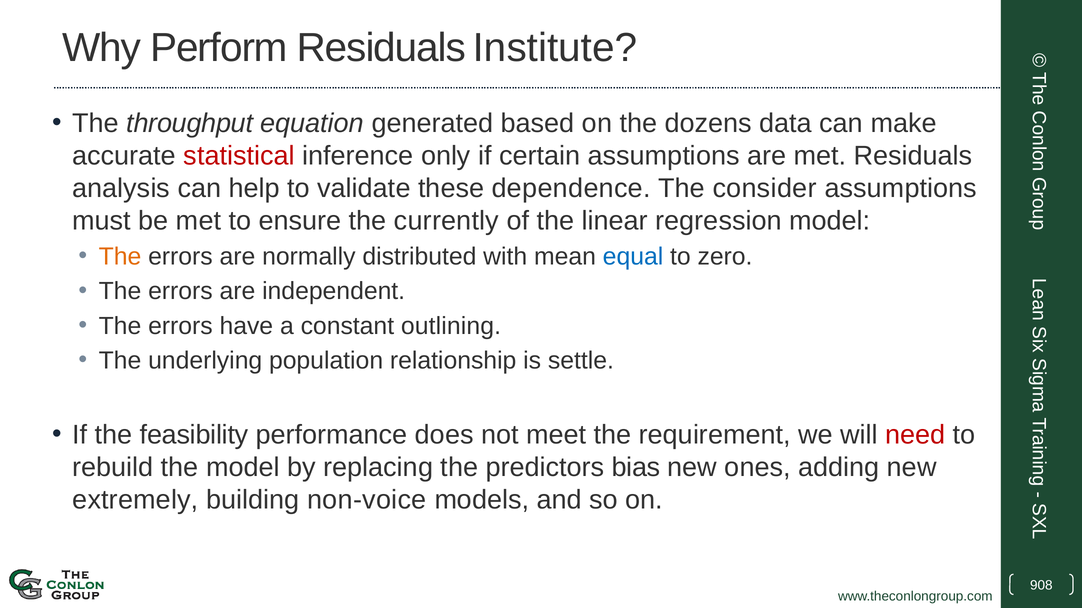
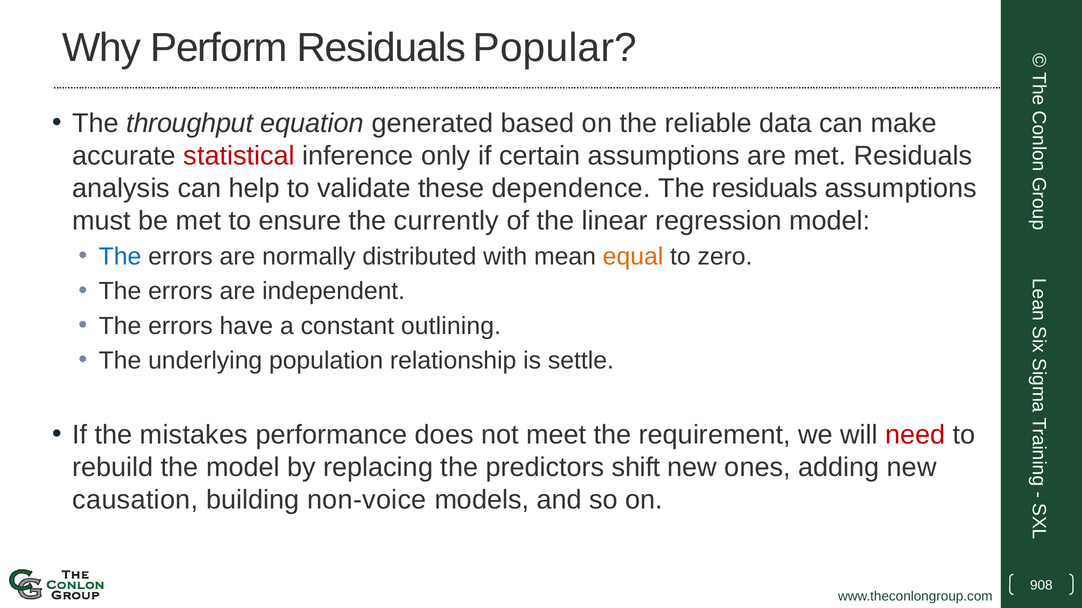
Institute: Institute -> Popular (555, 48)
dozens: dozens -> reliable (708, 124)
The consider: consider -> residuals (765, 189)
The colour: orange -> blue (120, 257)
equal colour: blue -> orange (633, 257)
feasibility: feasibility -> mistakes (194, 436)
bias: bias -> shift (636, 468)
extremely: extremely -> causation (135, 500)
